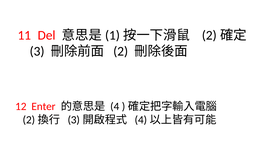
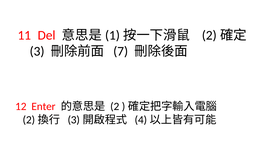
2: 2 -> 7 (121, 51)
4: 4 -> 2 (115, 107)
